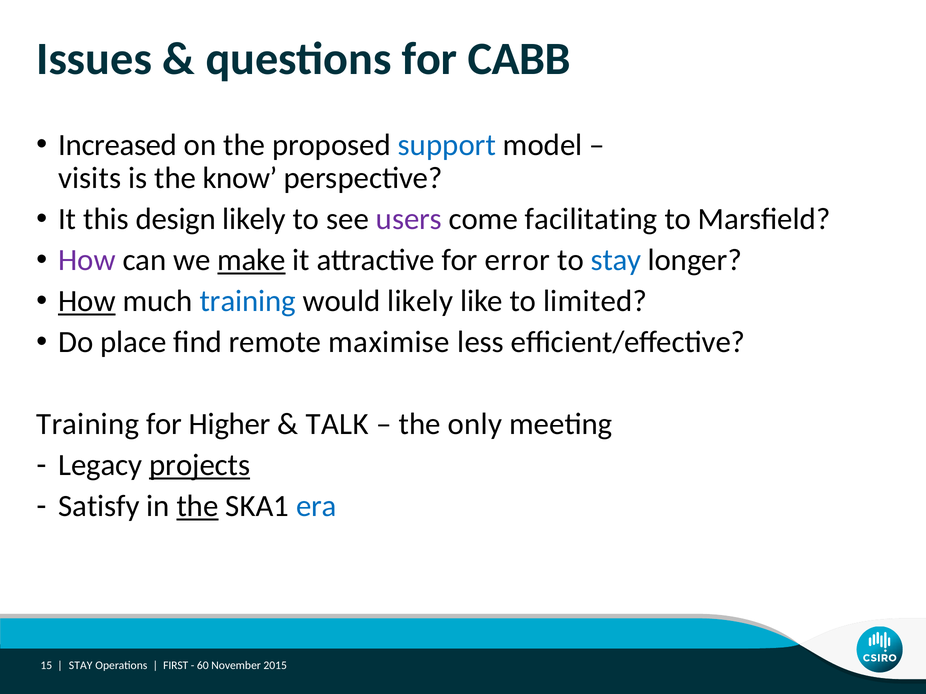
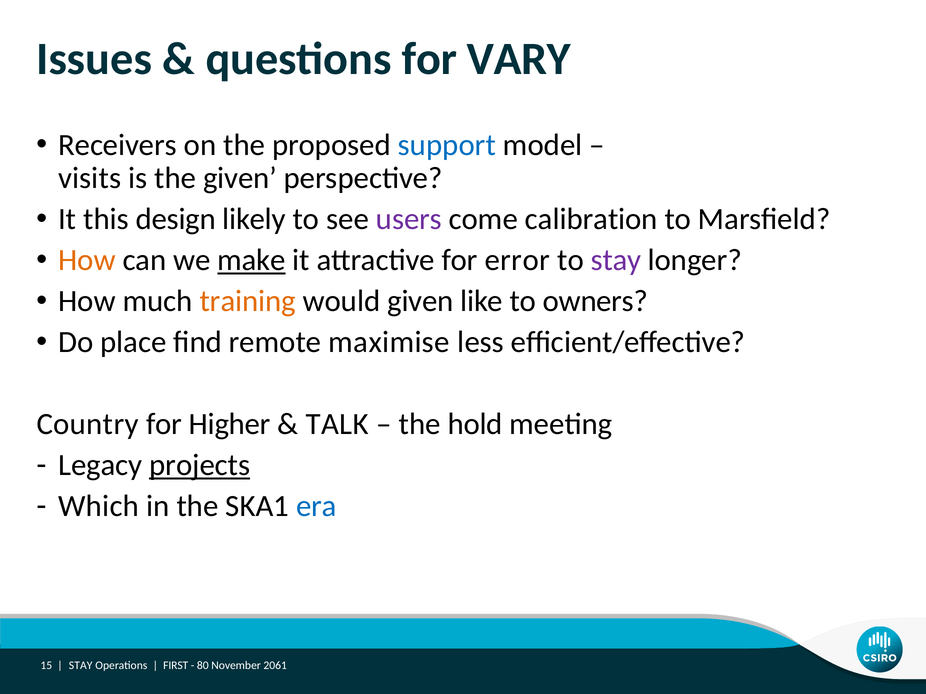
CABB: CABB -> VARY (519, 59)
Increased: Increased -> Receivers (118, 145)
the know: know -> given (240, 178)
facilitating: facilitating -> calibration (591, 219)
How colour: purple -> orange (87, 260)
stay colour: blue -> purple (616, 260)
How underline: present -> none (87, 301)
training colour: blue -> orange (248, 301)
would likely: likely -> given (420, 301)
limited: limited -> owners (595, 301)
Training: Training -> Country (88, 425)
only: only -> hold (475, 425)
Satisfy: Satisfy -> Which (99, 507)
the underline: present -> none (198, 507)
60: 60 -> 80 (203, 666)
2015: 2015 -> 2061 (275, 666)
